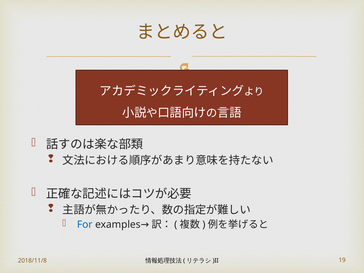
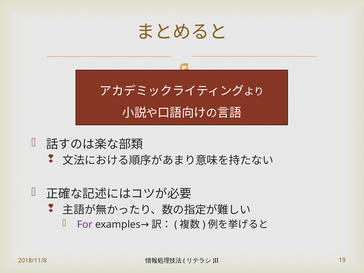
For colour: blue -> purple (85, 225)
